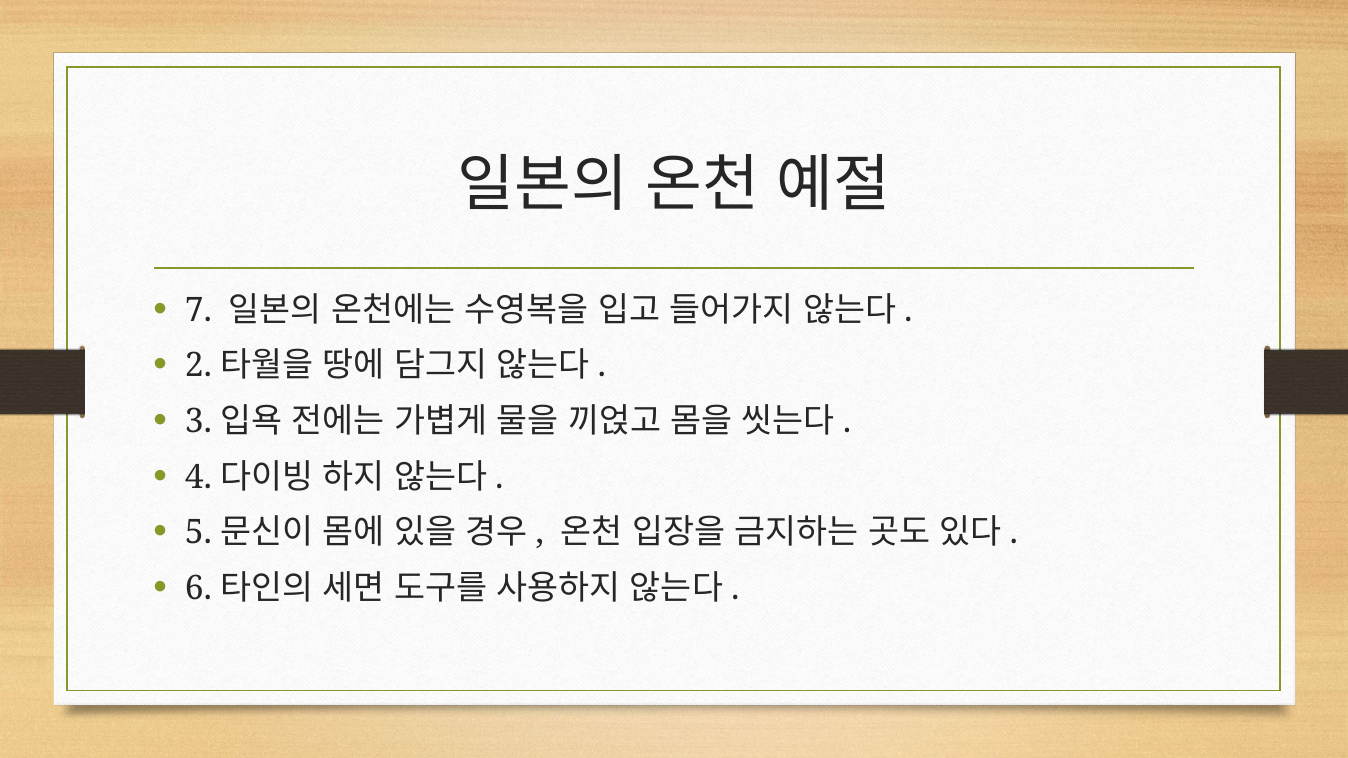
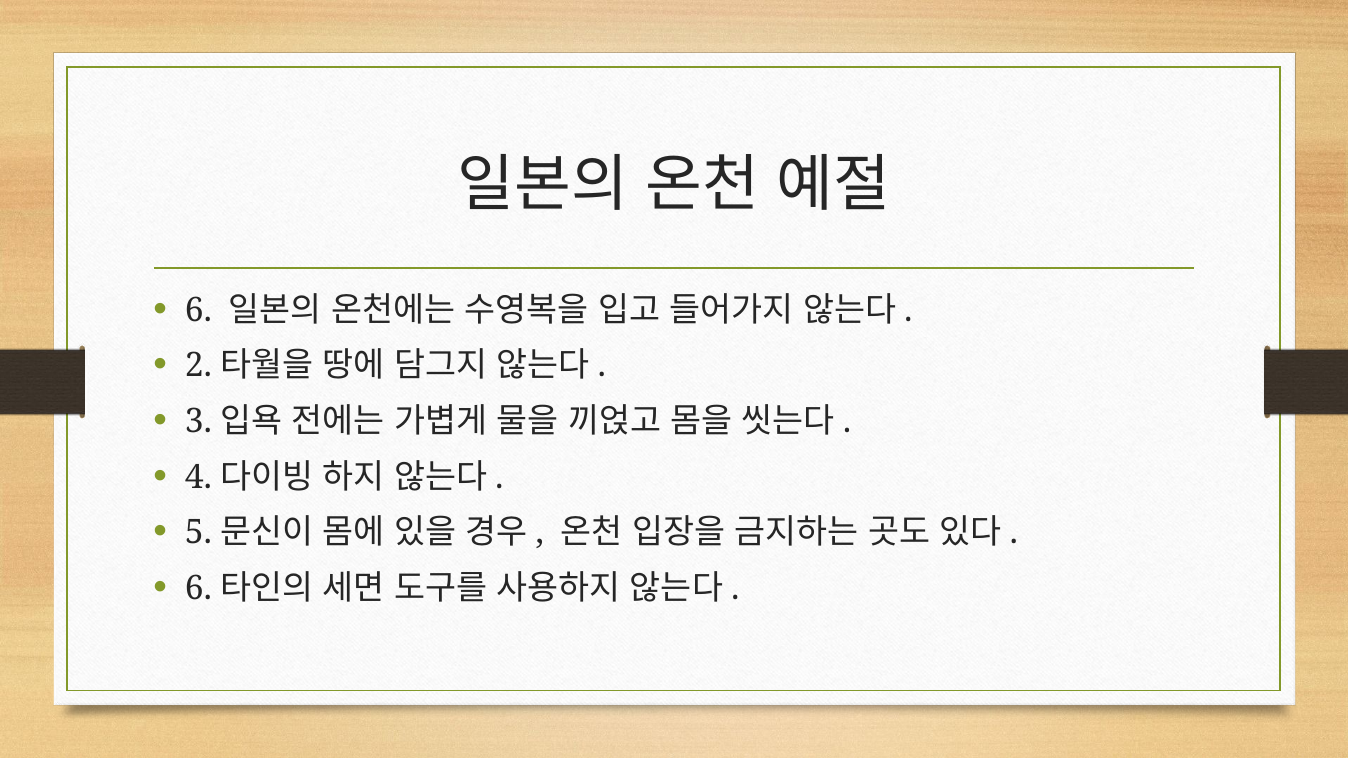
7: 7 -> 6 (199, 310)
